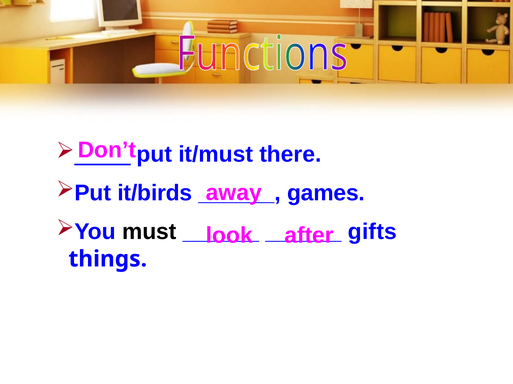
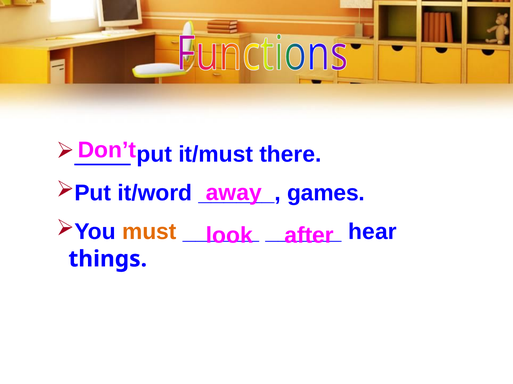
it/birds: it/birds -> it/word (155, 193)
must colour: black -> orange (149, 232)
gifts: gifts -> hear (372, 232)
